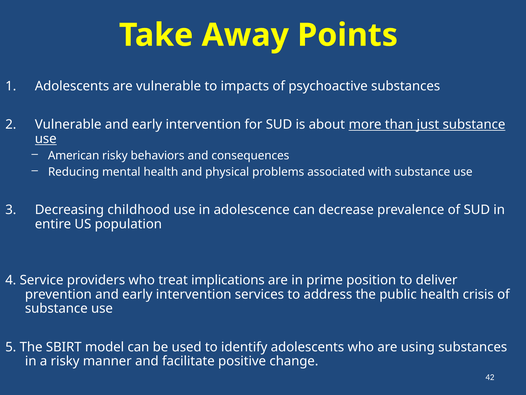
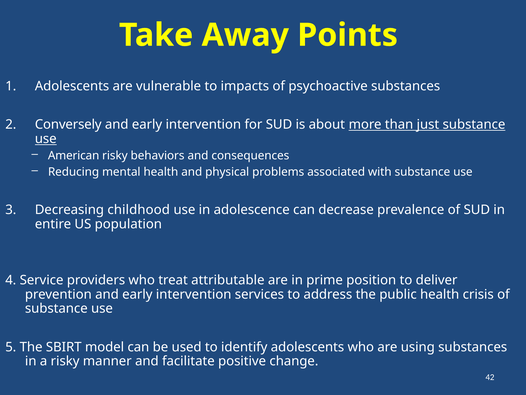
Vulnerable: Vulnerable -> Conversely (68, 124)
implications: implications -> attributable (228, 280)
